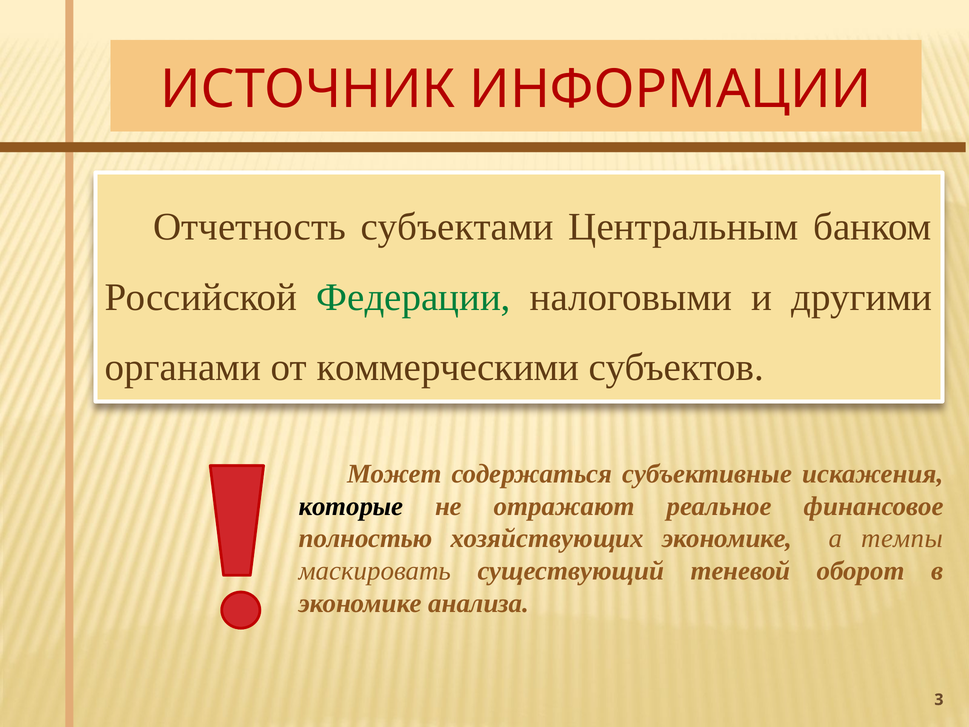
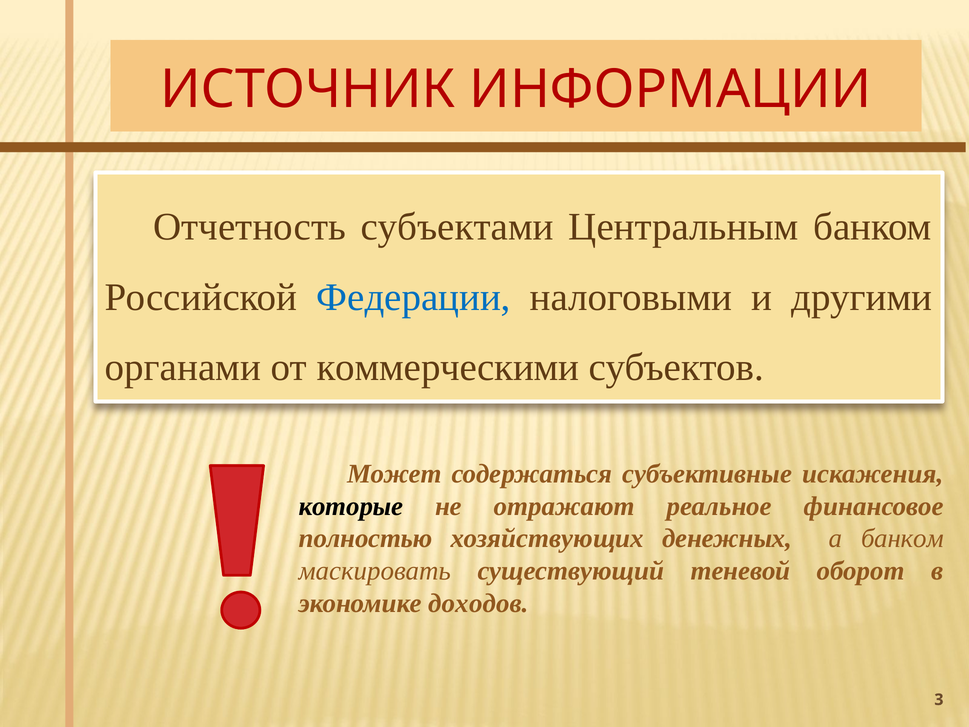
Федерации colour: green -> blue (414, 297)
хозяйствующих экономике: экономике -> денежных (727, 538)
а темпы: темпы -> банком (902, 538)
анализа: анализа -> доходов (478, 603)
